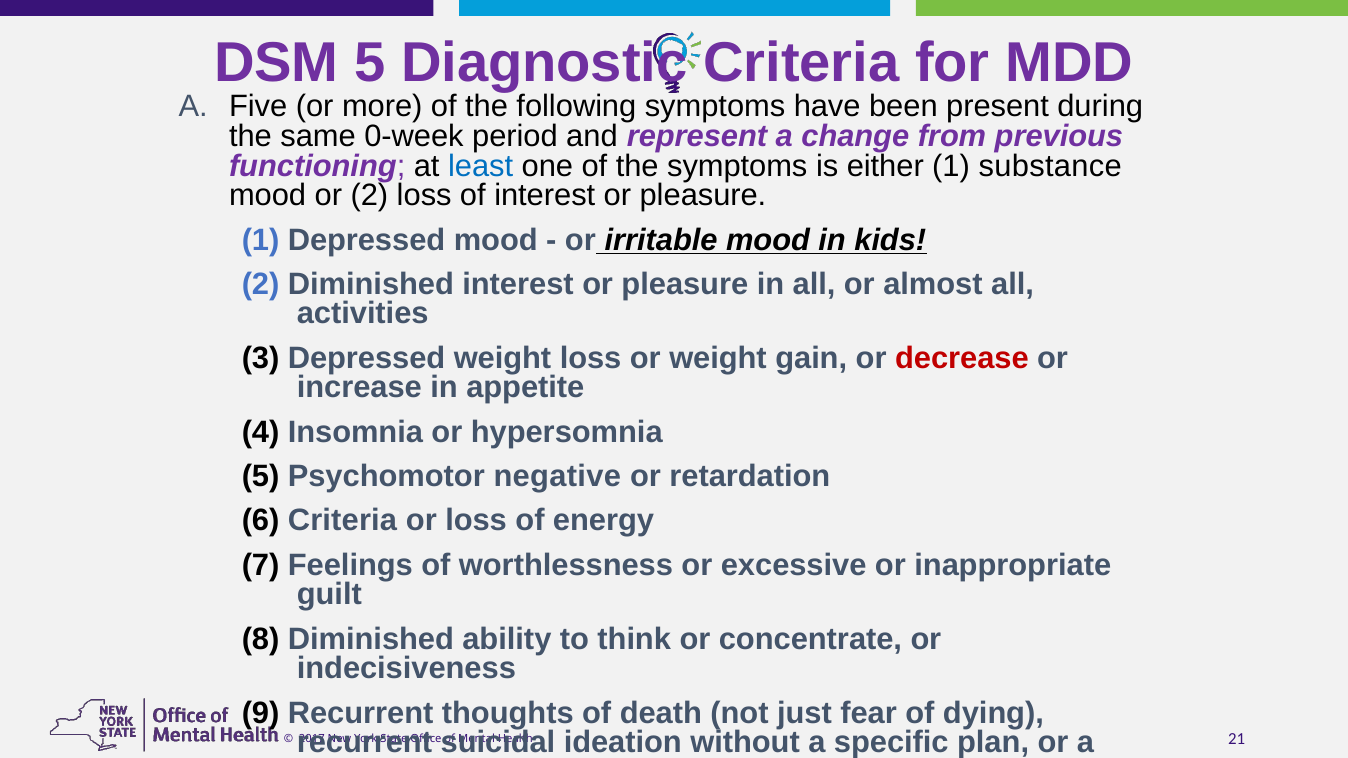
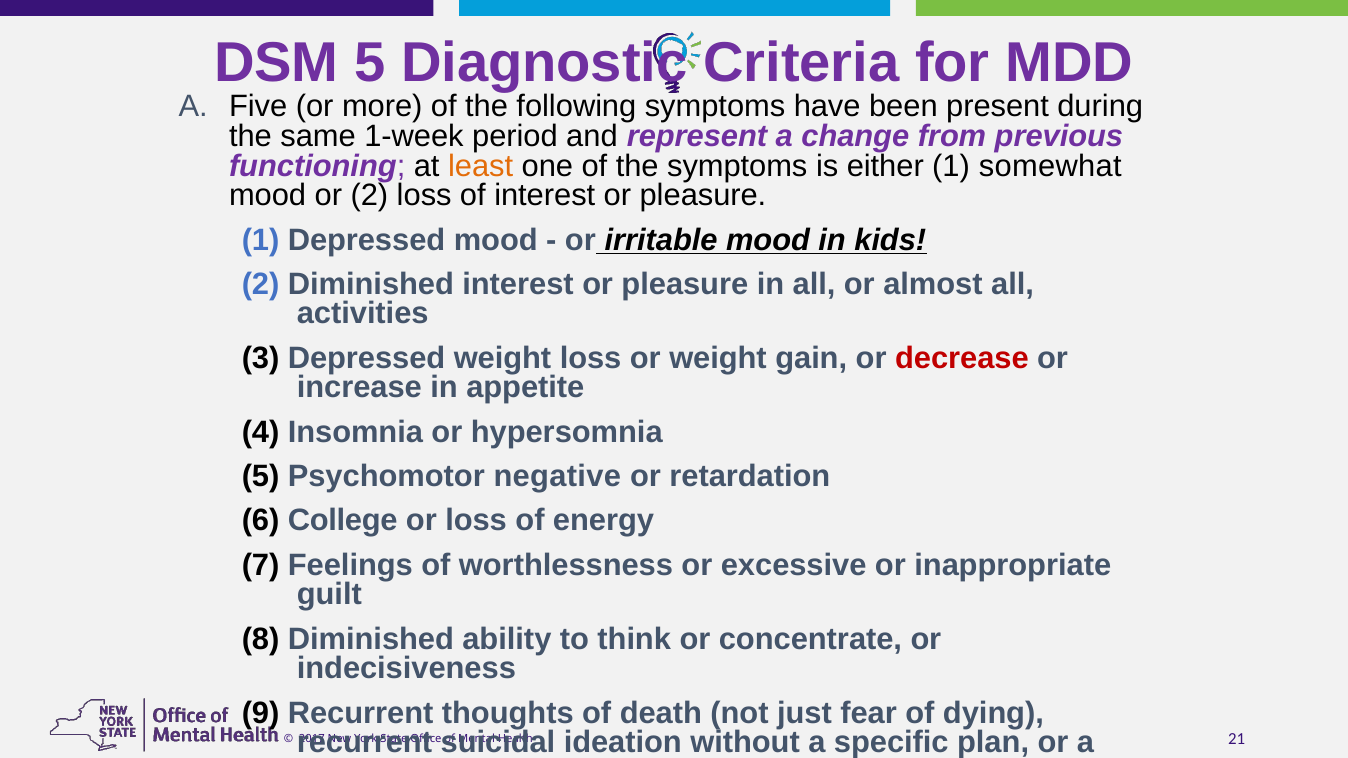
0-week: 0-week -> 1-week (414, 136)
least colour: blue -> orange (481, 166)
substance: substance -> somewhat (1050, 166)
6 Criteria: Criteria -> College (343, 521)
